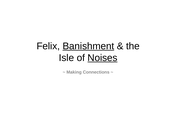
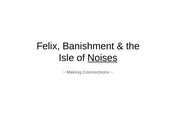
Banishment underline: present -> none (88, 46)
